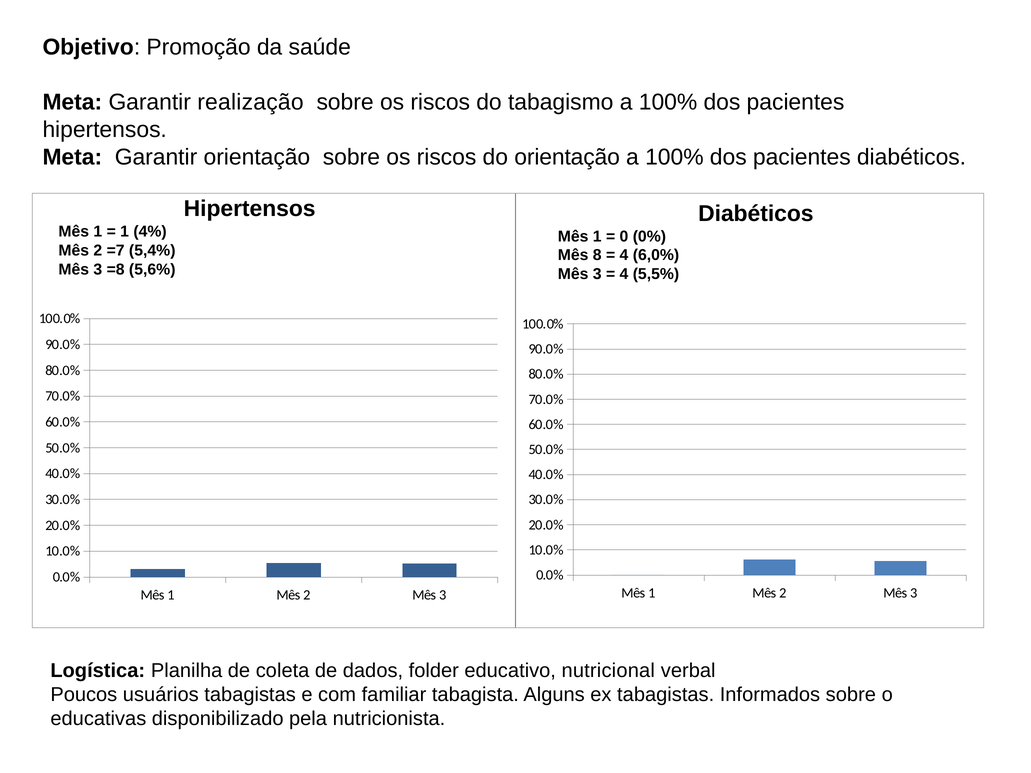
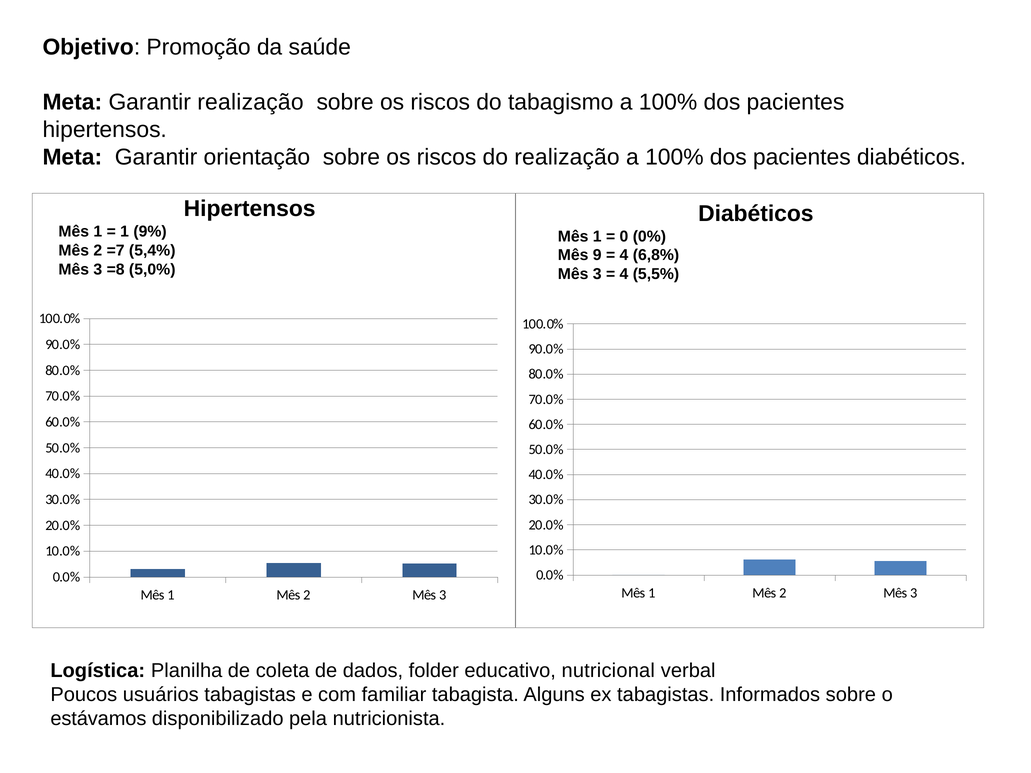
do orientação: orientação -> realização (567, 157)
4%: 4% -> 9% (150, 232)
8: 8 -> 9 (597, 255)
6,0%: 6,0% -> 6,8% (656, 255)
5,6%: 5,6% -> 5,0% (152, 269)
educativas: educativas -> estávamos (98, 719)
